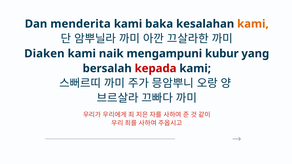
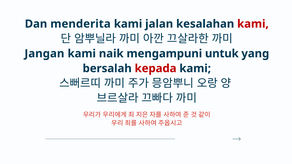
baka: baka -> jalan (159, 24)
kami colour: orange -> red (253, 24)
Diaken: Diaken -> Jangan (44, 54)
kubur: kubur -> untuk (222, 54)
